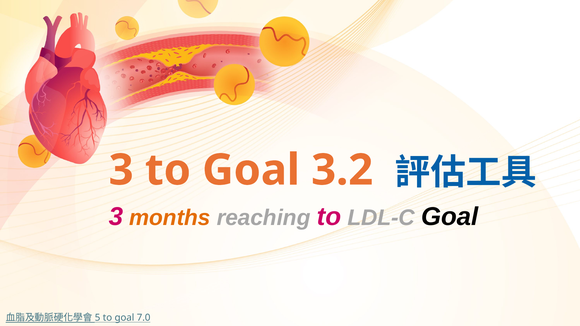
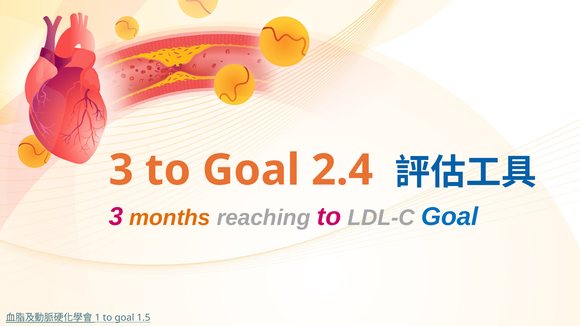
3.2: 3.2 -> 2.4 (342, 170)
Goal colour: black -> blue (450, 217)
5: 5 -> 1 (98, 318)
7.0: 7.0 -> 1.5 (144, 318)
